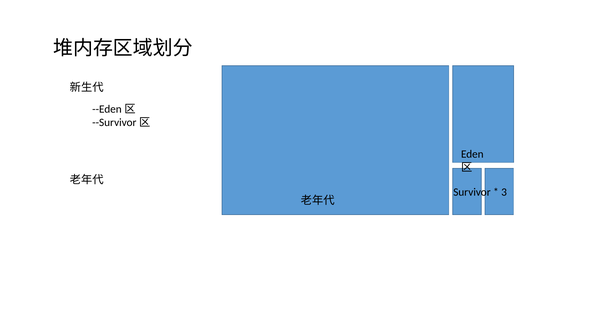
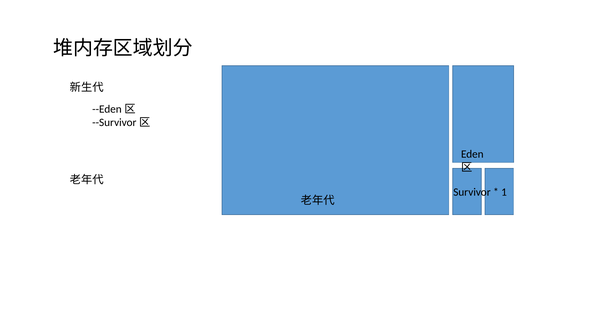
3: 3 -> 1 (504, 192)
